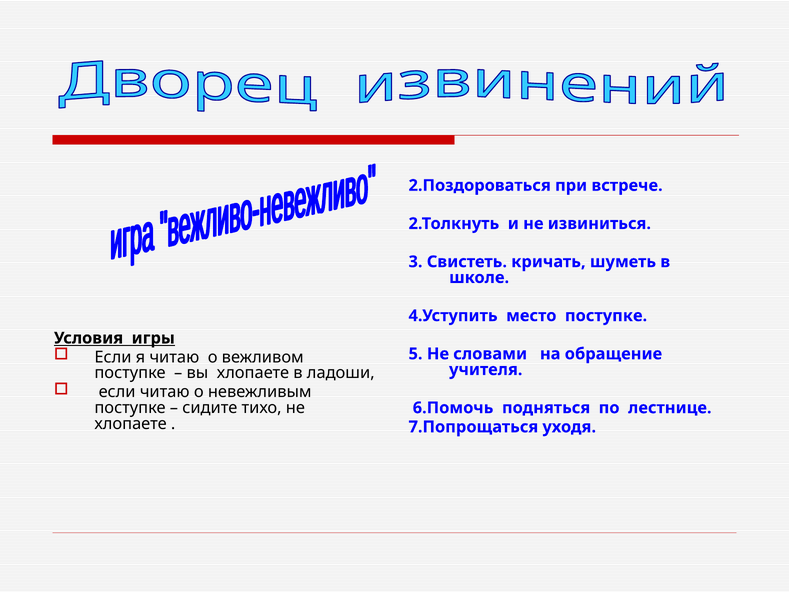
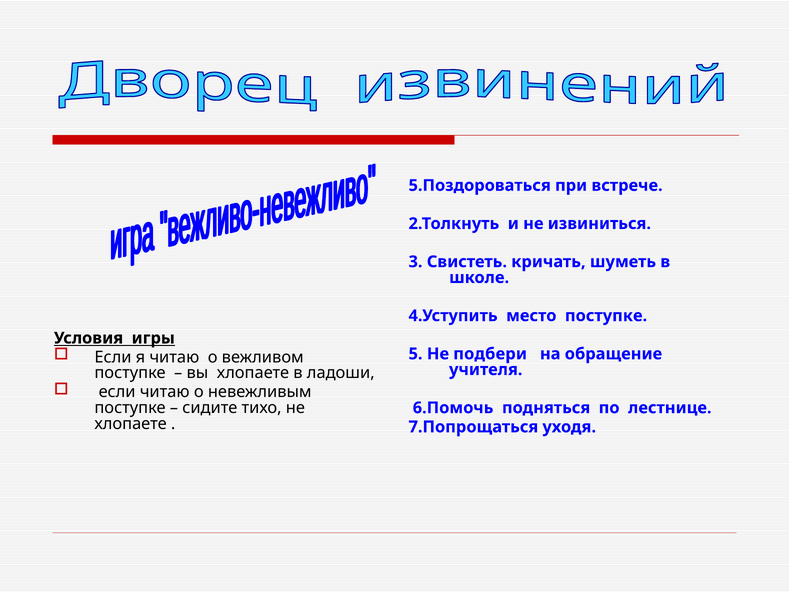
2.Поздороваться: 2.Поздороваться -> 5.Поздороваться (480, 185)
словами: словами -> подбери (490, 354)
